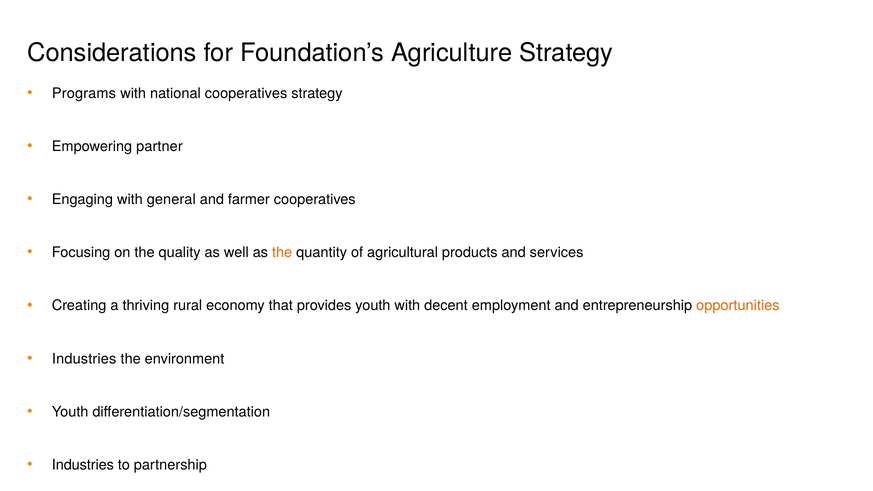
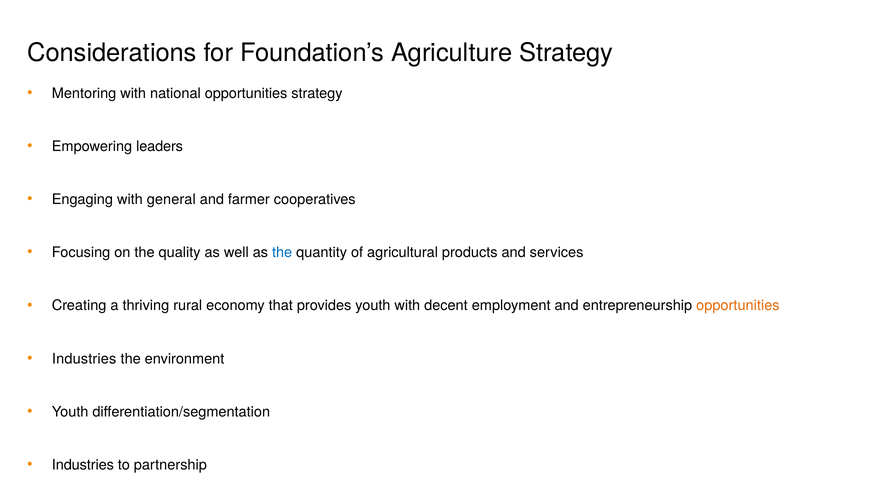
Programs: Programs -> Mentoring (84, 93)
national cooperatives: cooperatives -> opportunities (246, 93)
partner: partner -> leaders (160, 146)
the colour: orange -> blue (282, 253)
